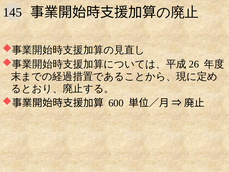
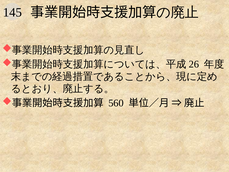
600: 600 -> 560 (116, 103)
